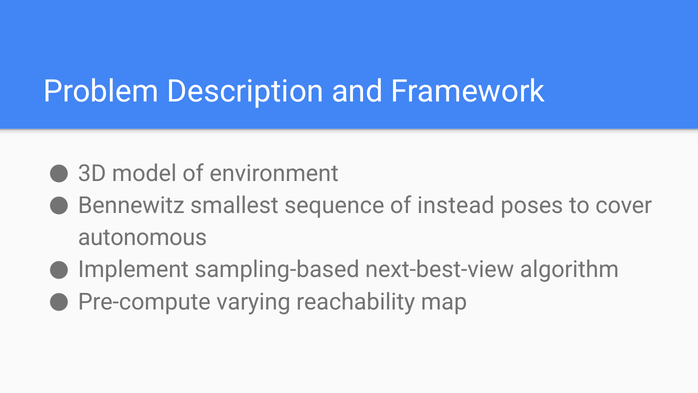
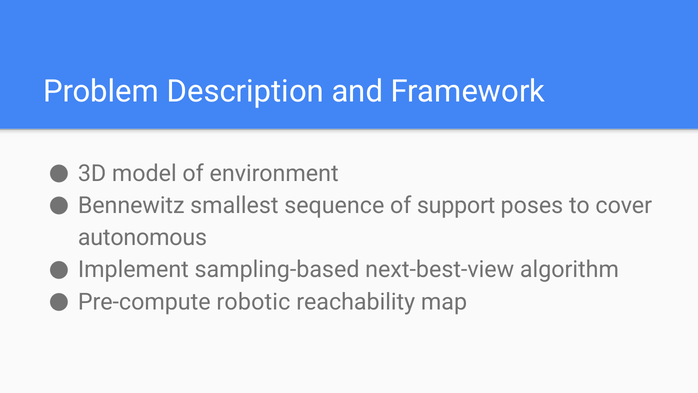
instead: instead -> support (456, 205)
varying: varying -> robotic (253, 302)
